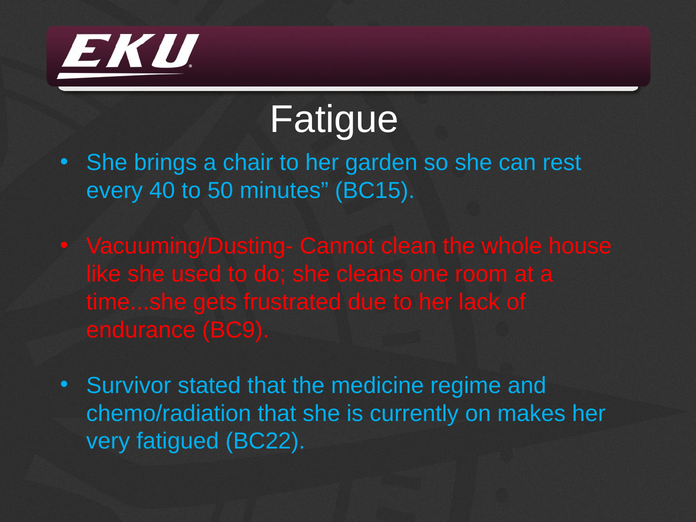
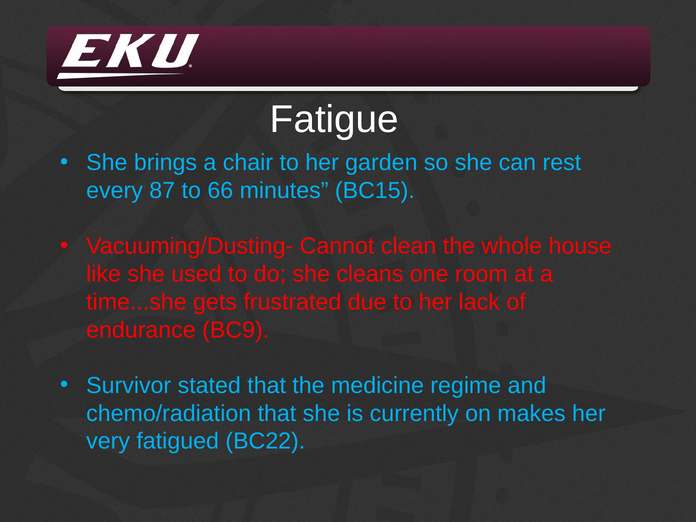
40: 40 -> 87 (162, 191)
50: 50 -> 66 (220, 191)
